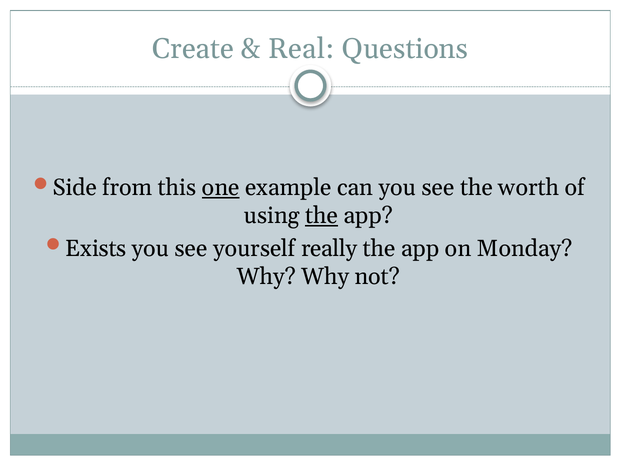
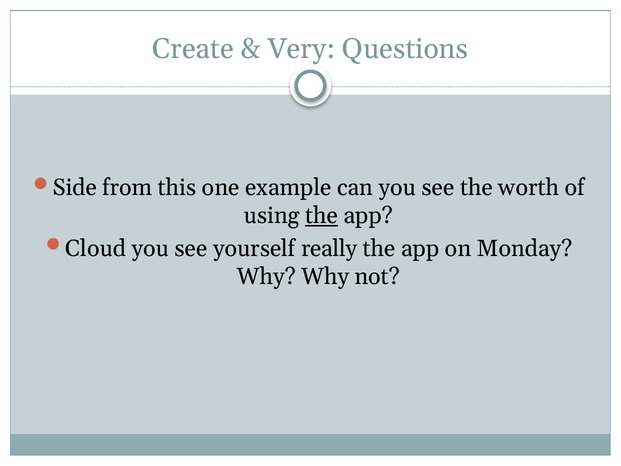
Real: Real -> Very (301, 49)
one underline: present -> none (221, 188)
Exists: Exists -> Cloud (96, 248)
